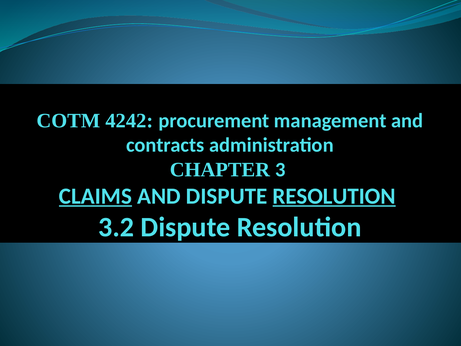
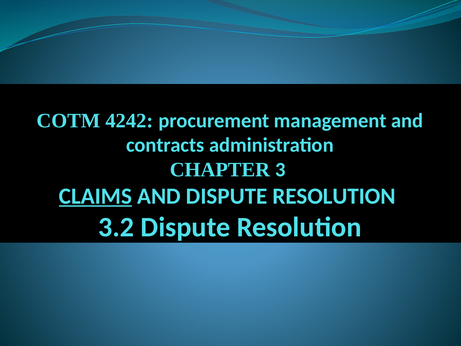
RESOLUTION underline: present -> none (334, 196)
